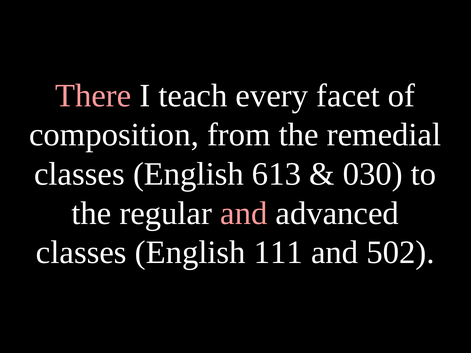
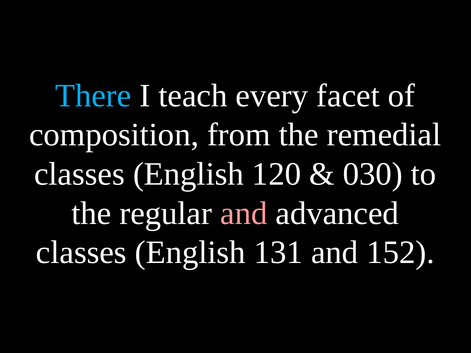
There colour: pink -> light blue (93, 96)
613: 613 -> 120 (277, 174)
111: 111 -> 131 (278, 253)
502: 502 -> 152 (400, 253)
